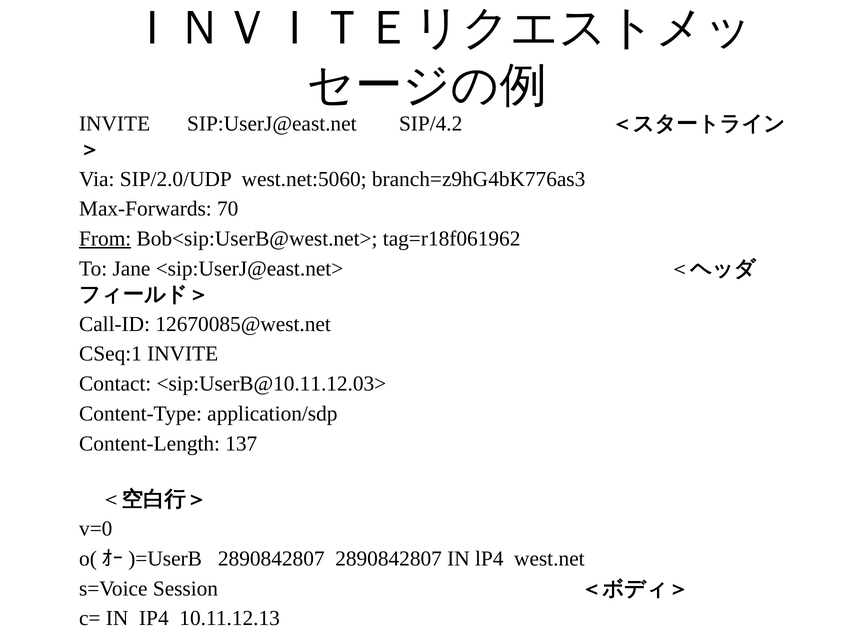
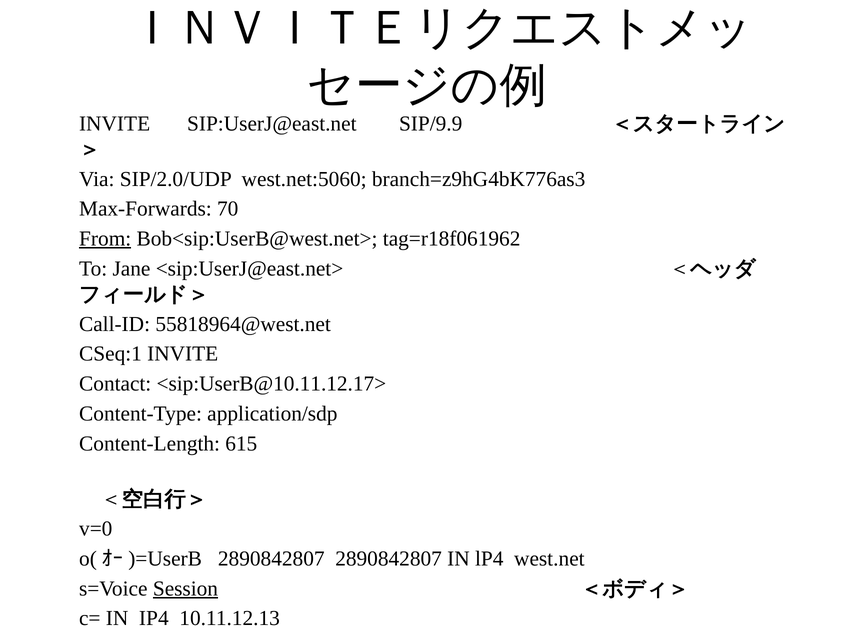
SIP/4.2: SIP/4.2 -> SIP/9.9 (431, 124)
12670085@west.net: 12670085@west.net -> 55818964@west.net (243, 324)
<sip:UserB@10.11.12.03>: <sip:UserB@10.11.12.03> -> <sip:UserB@10.11.12.17> (271, 384)
137: 137 -> 615 (241, 444)
Session underline: none -> present (185, 589)
